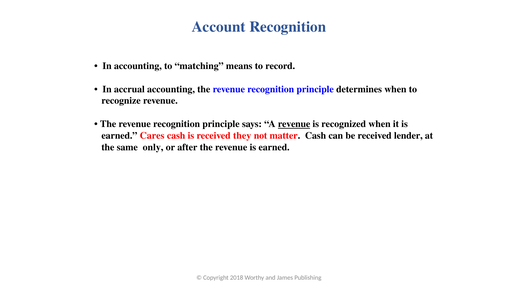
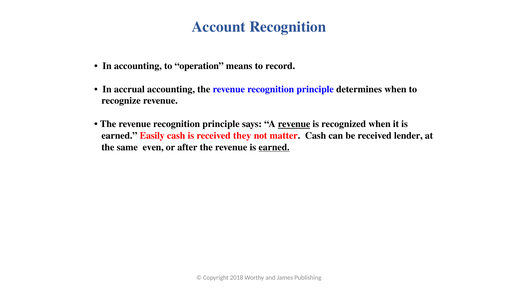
matching: matching -> operation (199, 66)
Cares: Cares -> Easily (152, 136)
only: only -> even (153, 148)
earned underline: none -> present (274, 148)
